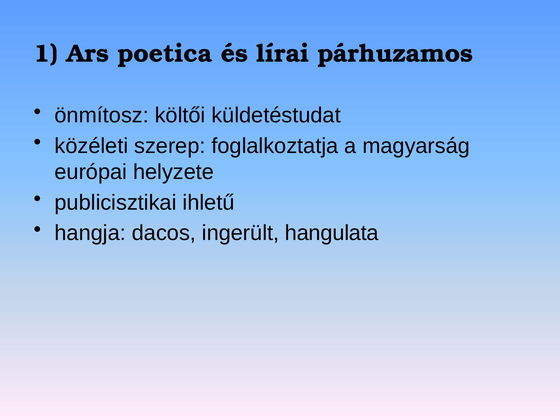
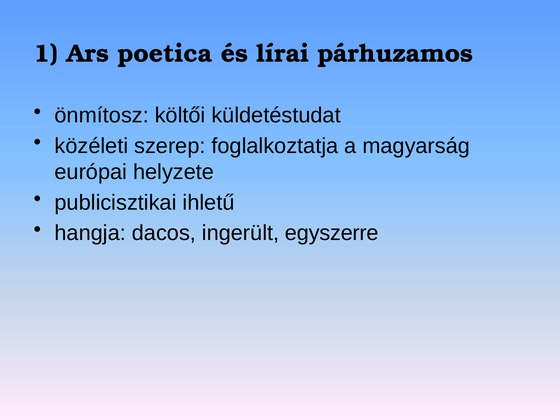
hangulata: hangulata -> egyszerre (332, 233)
